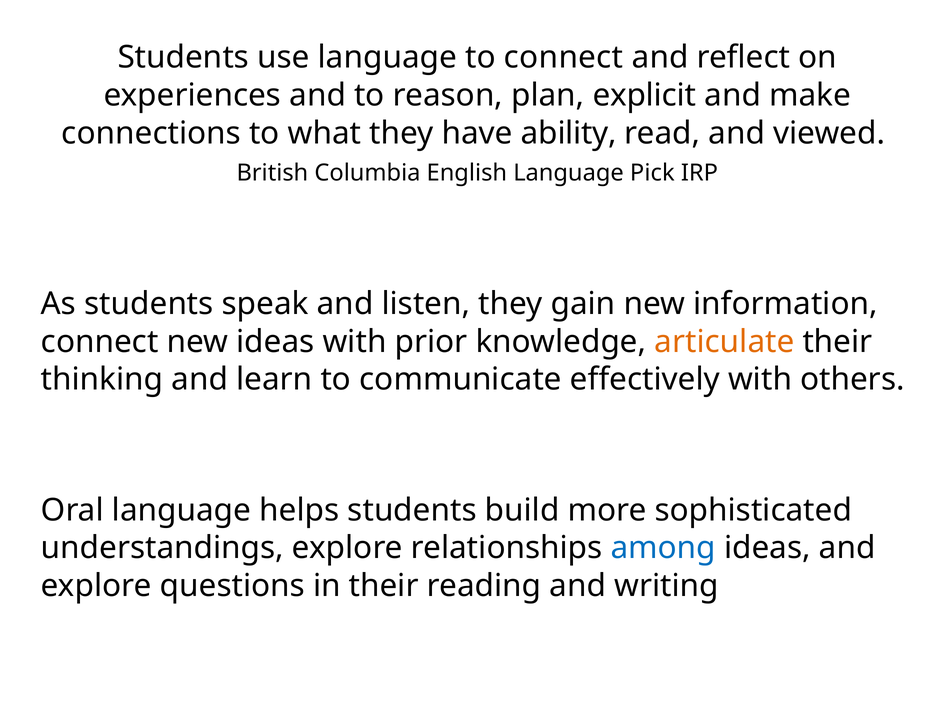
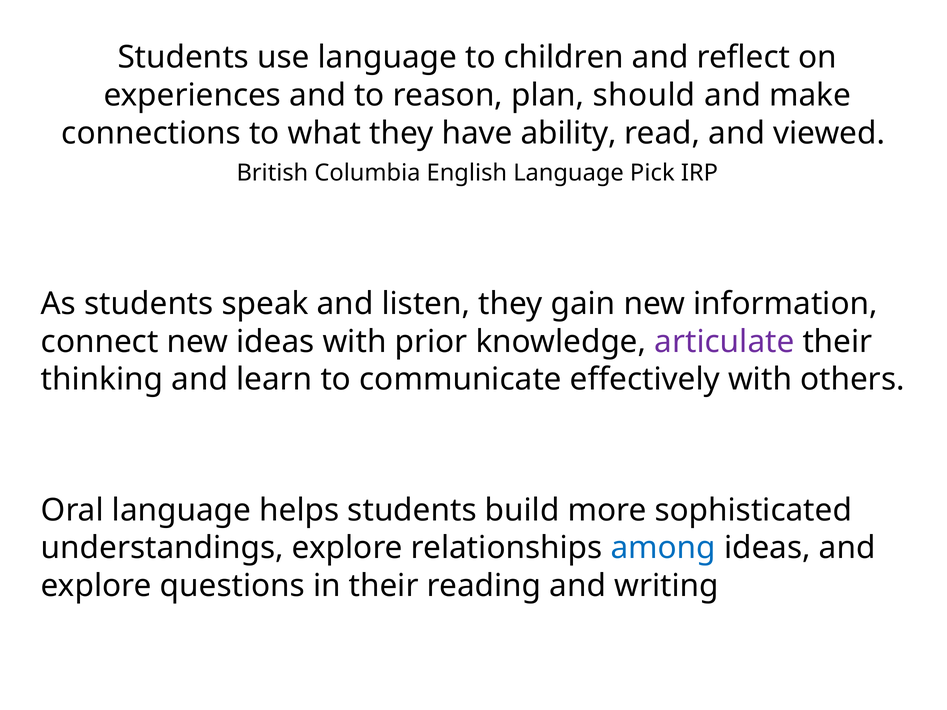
to connect: connect -> children (564, 57)
explicit: explicit -> should (644, 95)
articulate colour: orange -> purple (724, 342)
